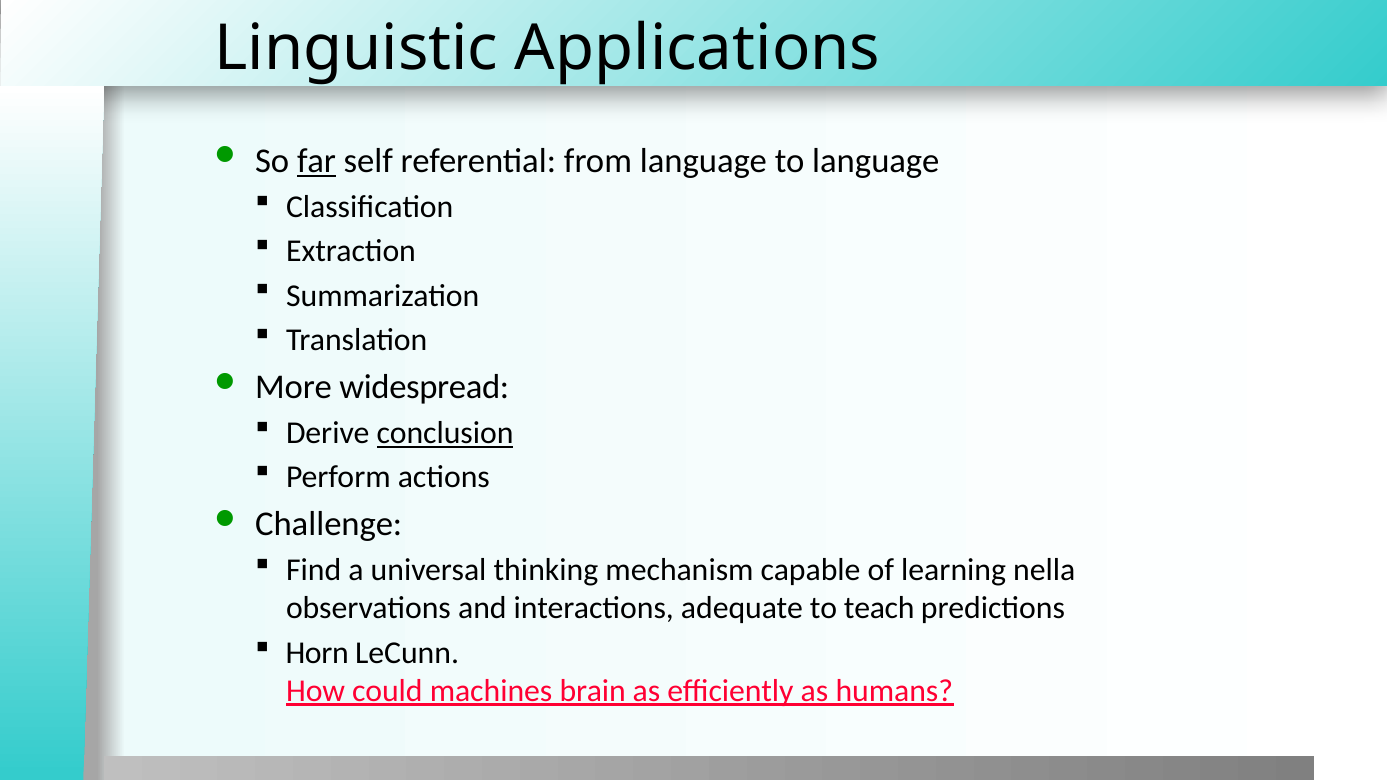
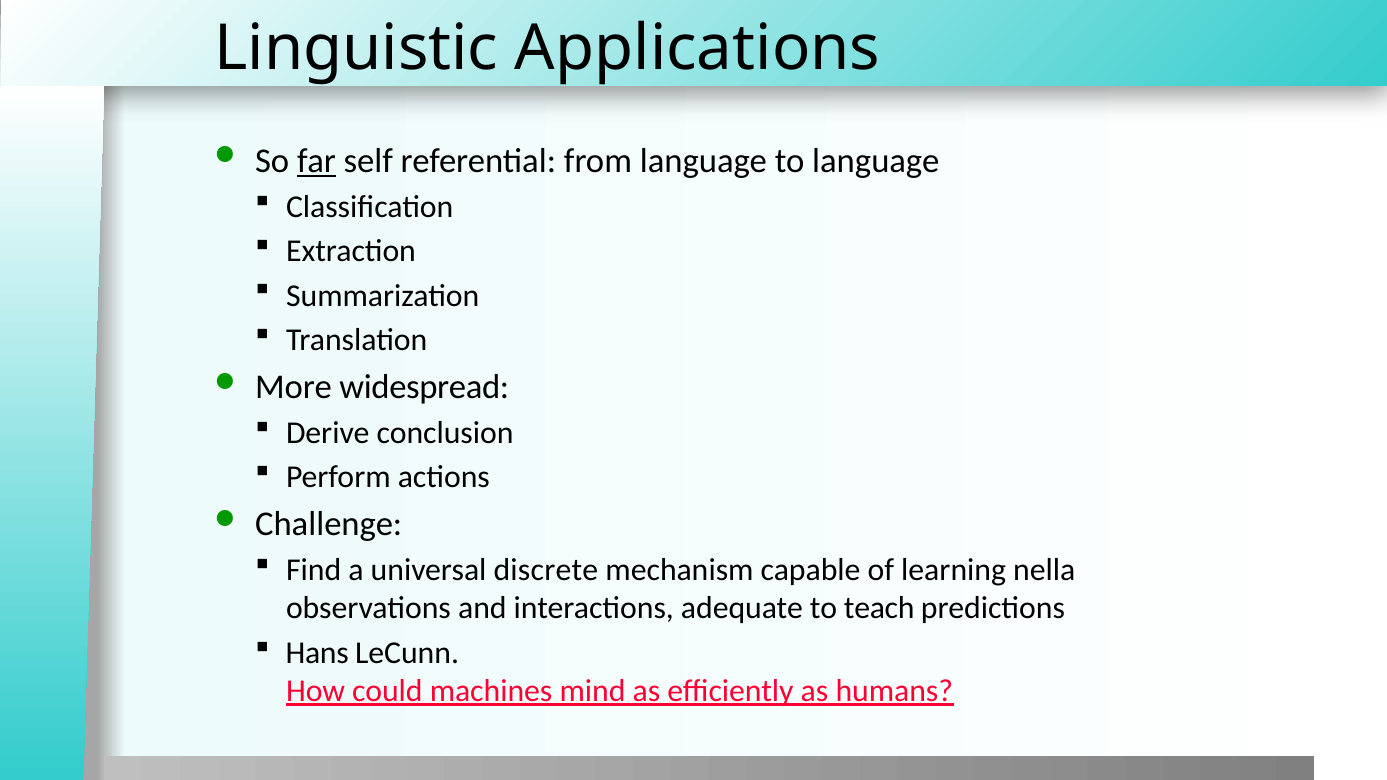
conclusion underline: present -> none (445, 433)
thinking: thinking -> discrete (546, 570)
Horn: Horn -> Hans (317, 653)
brain: brain -> mind (593, 691)
